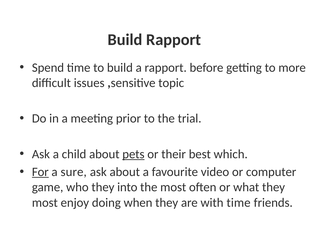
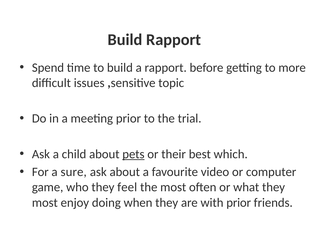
For underline: present -> none (40, 171)
into: into -> feel (127, 187)
with time: time -> prior (239, 202)
